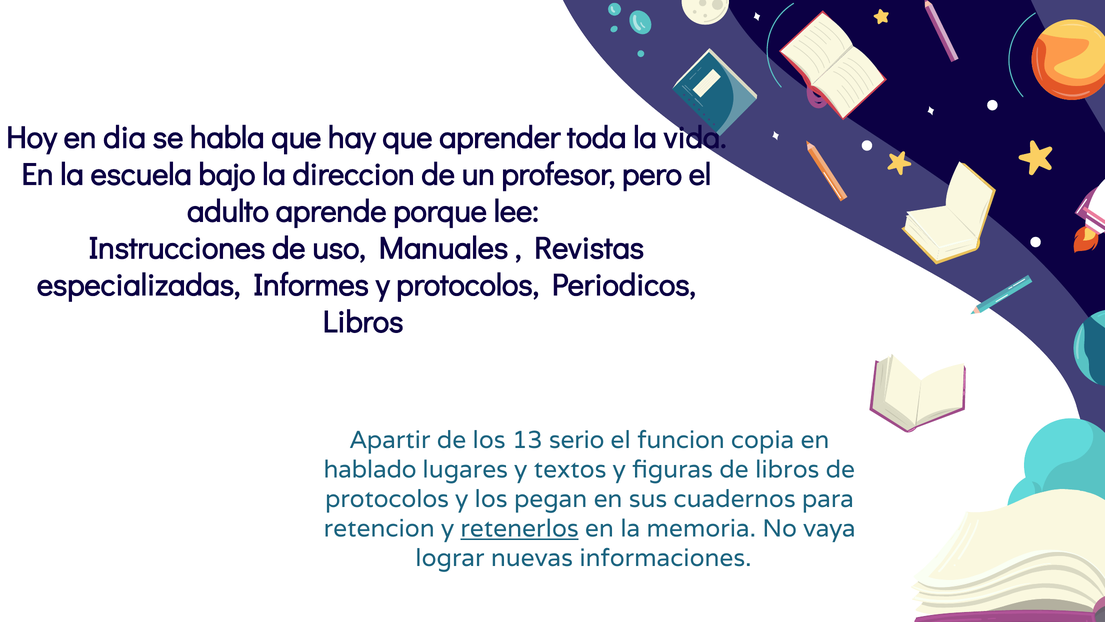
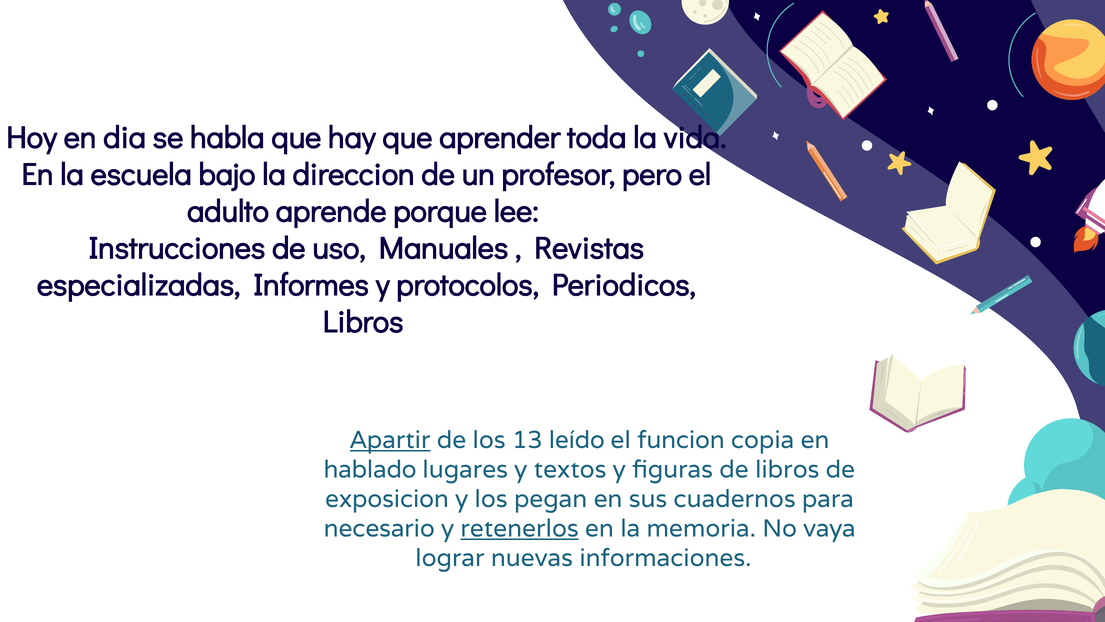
Apartir underline: none -> present (390, 440)
serio: serio -> leído (577, 440)
protocolos: protocolos -> exposicion (387, 499)
retencion: retencion -> necesario (379, 528)
